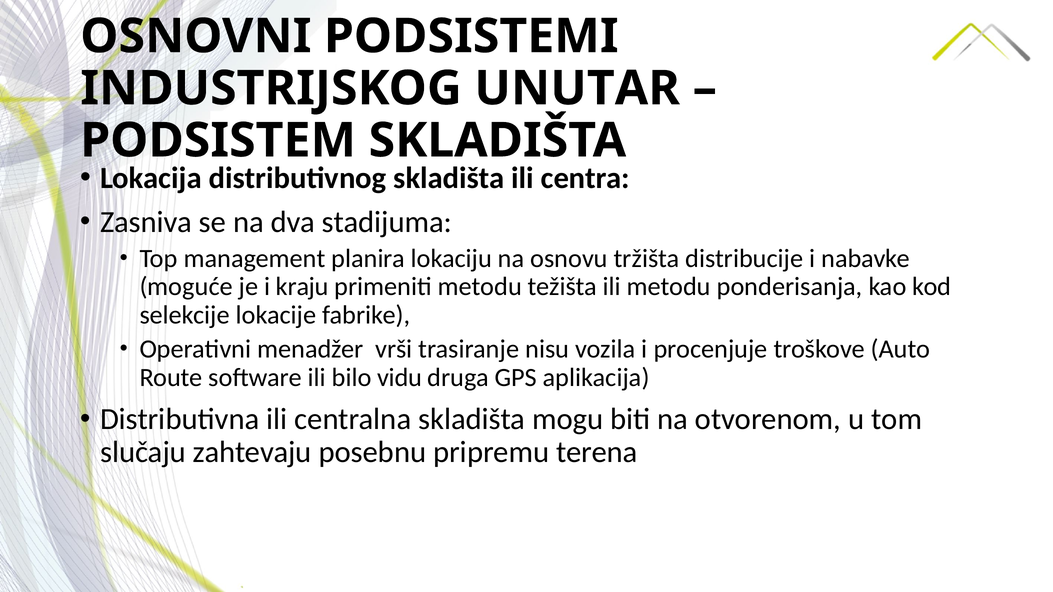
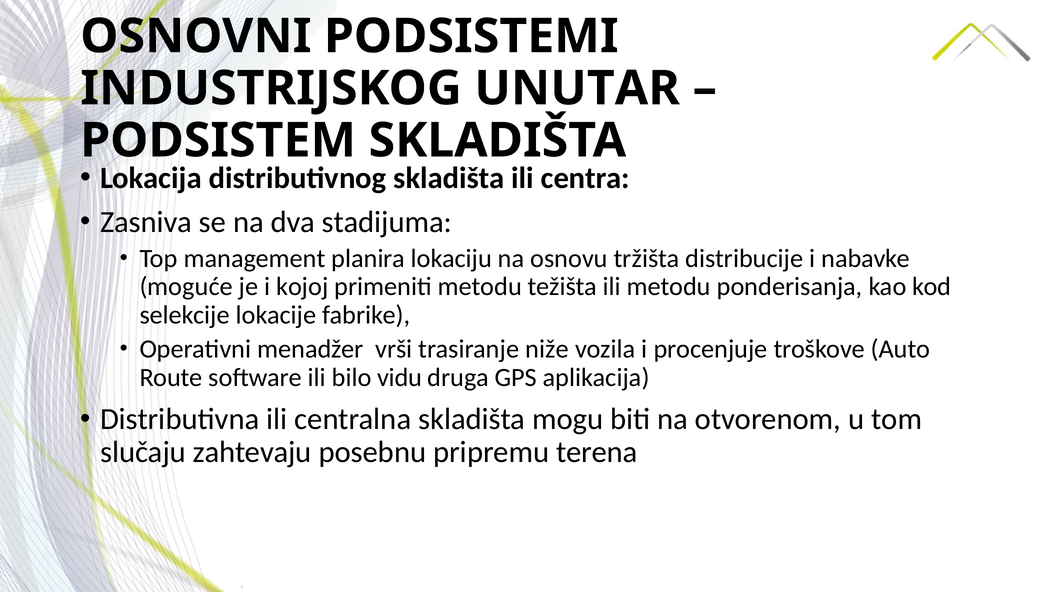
kraju: kraju -> kojoj (302, 287)
nisu: nisu -> niže (547, 349)
